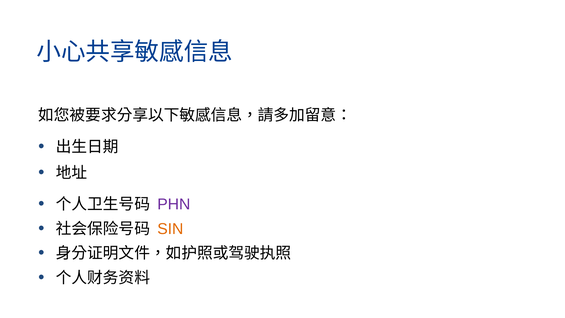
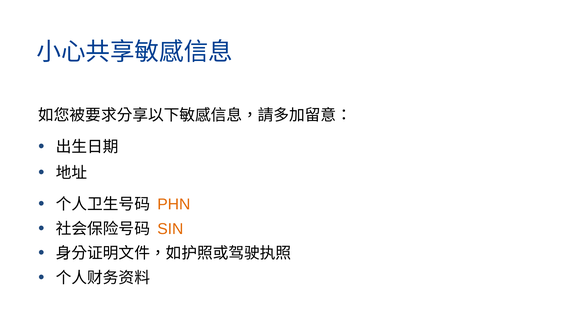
PHN colour: purple -> orange (174, 204)
